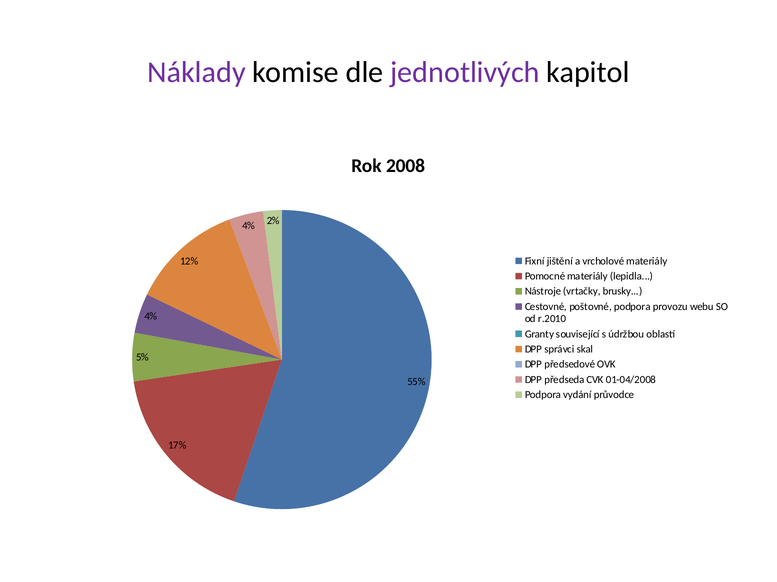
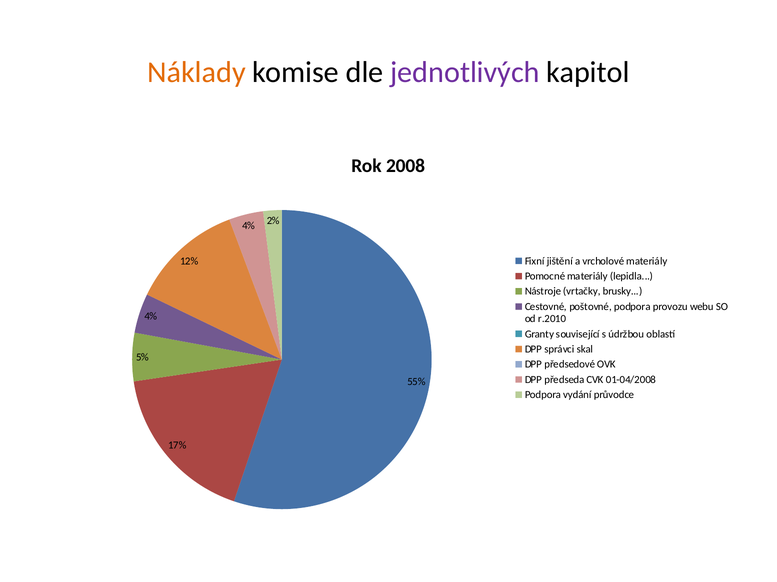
Náklady colour: purple -> orange (196, 72)
